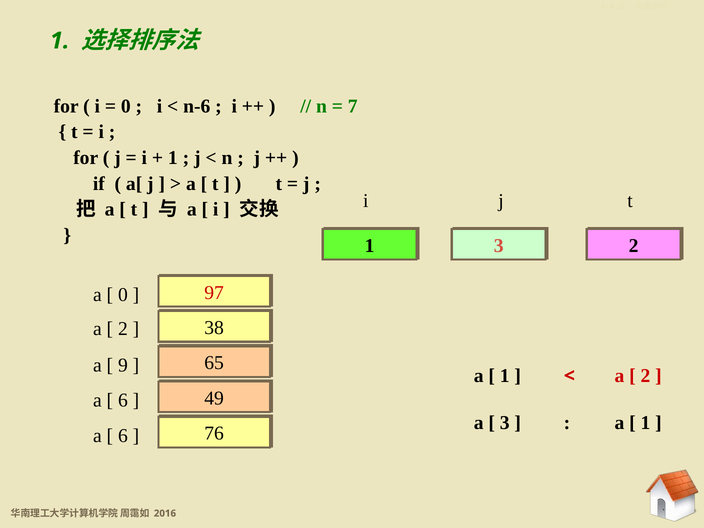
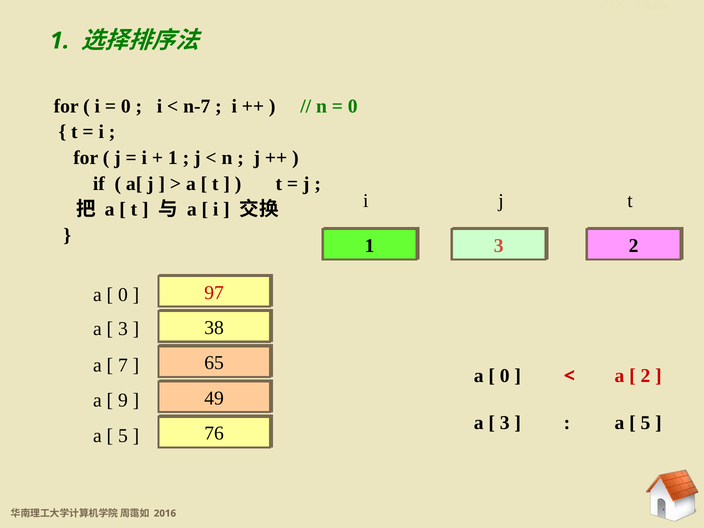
n-6: n-6 -> n-7 (197, 106)
7: 7 -> 0 (353, 106)
2: 2 -> 3 (123, 329)
9: 9 -> 7 (123, 365)
1: 1 -> 0 (505, 376)
6: 6 -> 9 (123, 401)
1: 1 -> 5 (645, 423)
6: 6 -> 5 (123, 436)
